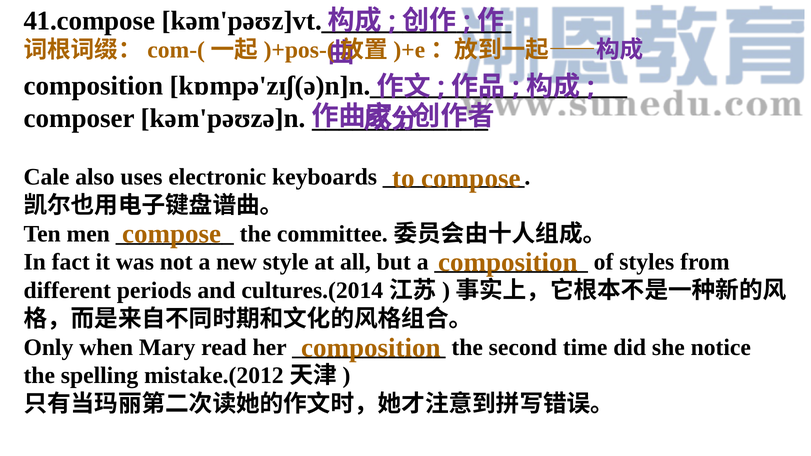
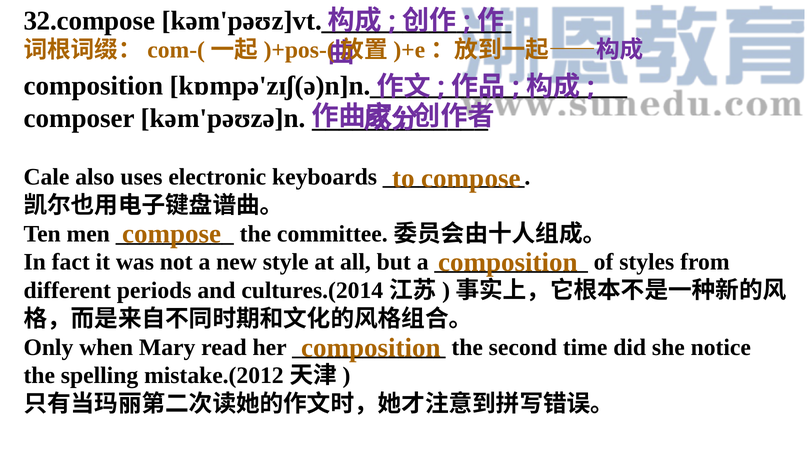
41.compose: 41.compose -> 32.compose (89, 21)
